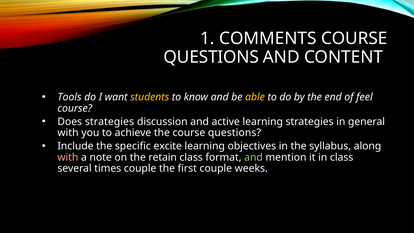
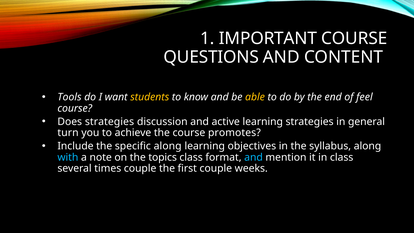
COMMENTS: COMMENTS -> IMPORTANT (268, 38)
with: with -> turn (68, 133)
the course questions: questions -> promotes (234, 133)
specific excite: excite -> along (168, 146)
with colour: pink -> light blue (68, 157)
retain: retain -> topics (163, 157)
and colour: light green -> light blue (254, 157)
